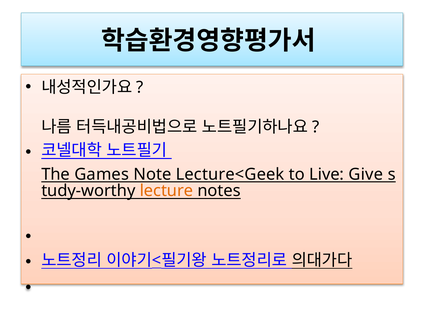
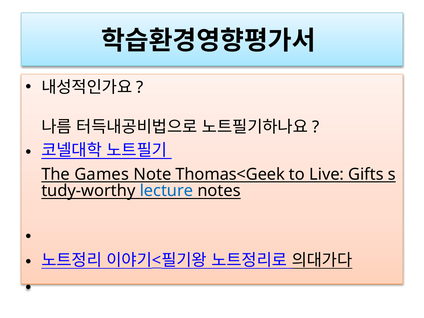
Lecture<Geek: Lecture<Geek -> Thomas<Geek (230, 174)
Give: Give -> Gifts (366, 174)
lecture colour: orange -> blue (166, 191)
